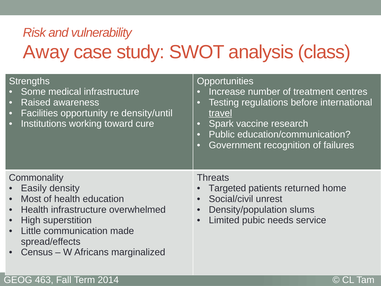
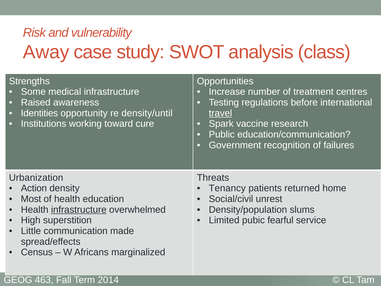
Facilities: Facilities -> Identities (39, 113)
Commonality: Commonality -> Urbanization (36, 177)
Easily: Easily -> Action (34, 188)
Targeted: Targeted -> Tenancy (227, 188)
infrastructure underline: none -> present (79, 209)
needs: needs -> fearful (280, 220)
